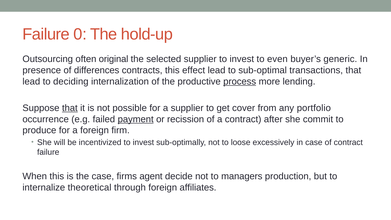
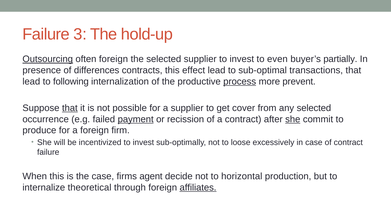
0: 0 -> 3 (80, 34)
Outsourcing underline: none -> present (48, 59)
often original: original -> foreign (113, 59)
generic: generic -> partially (340, 59)
deciding: deciding -> following (71, 82)
lending: lending -> prevent (299, 82)
any portfolio: portfolio -> selected (314, 108)
she underline: none -> present (293, 119)
managers: managers -> horizontal (242, 176)
affiliates underline: none -> present (198, 187)
